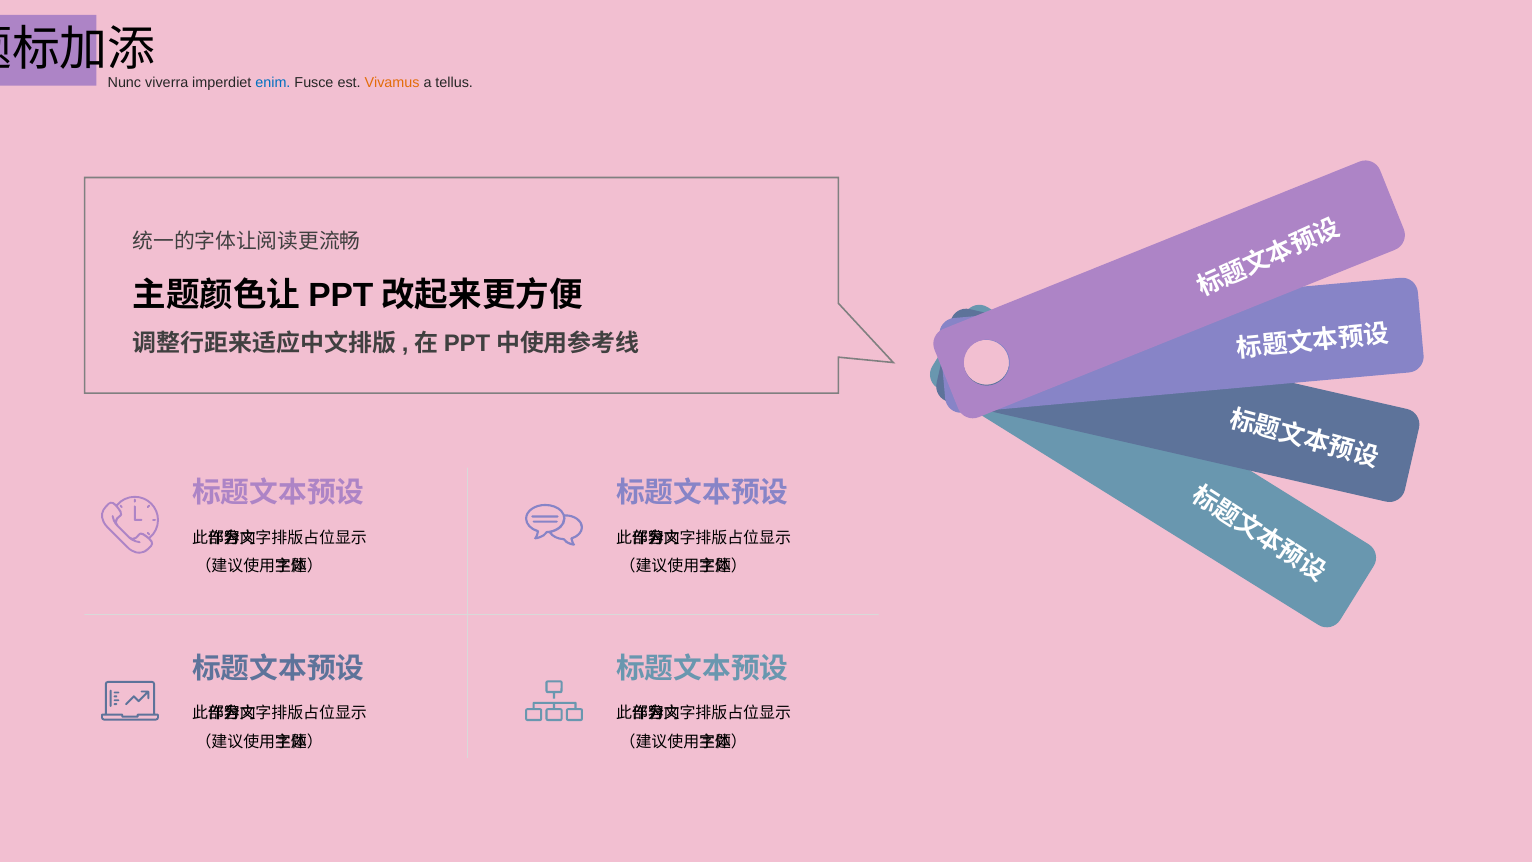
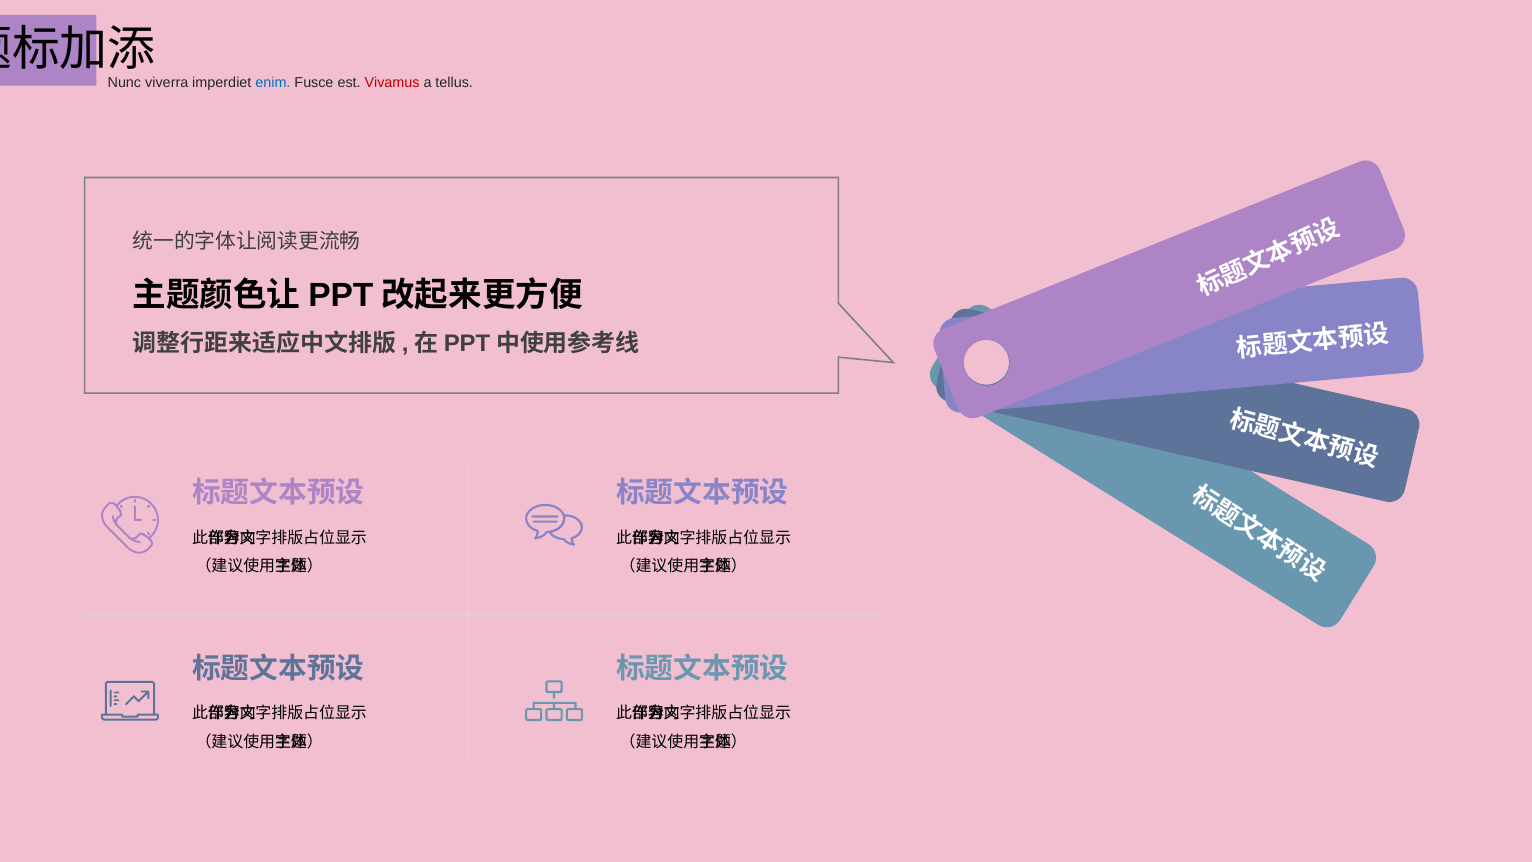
Vivamus colour: orange -> red (392, 82)
